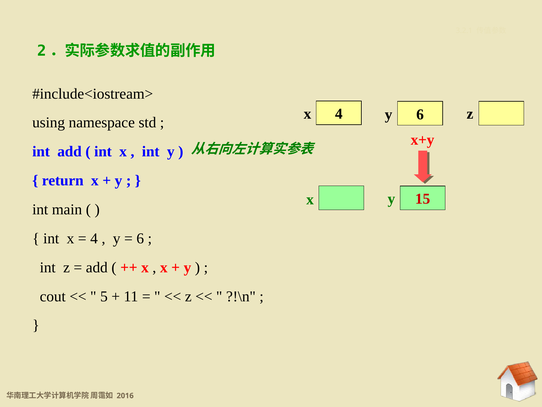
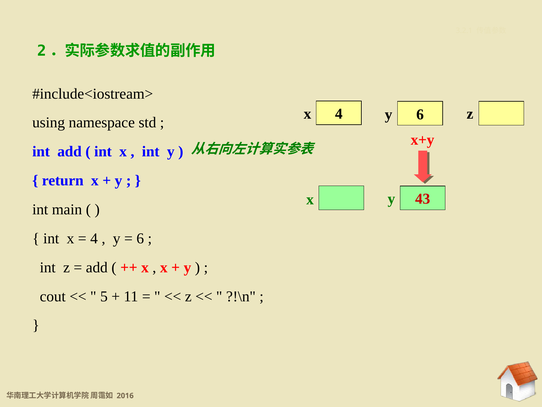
15: 15 -> 43 (423, 199)
